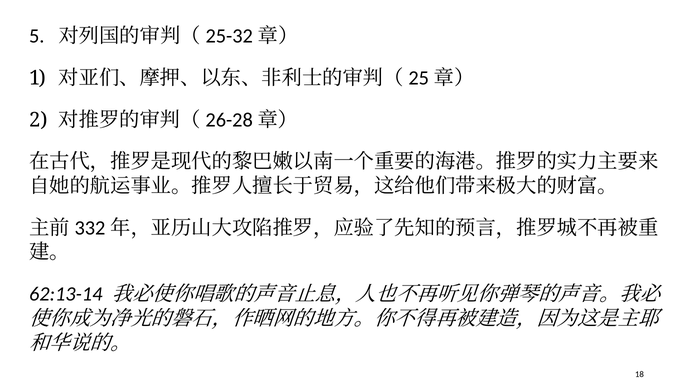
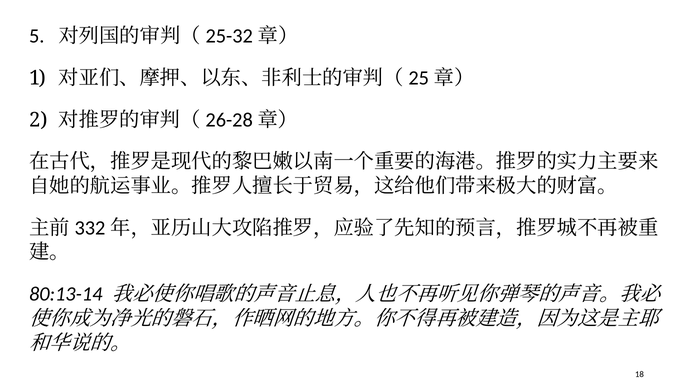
62:13-14: 62:13-14 -> 80:13-14 (66, 294)
